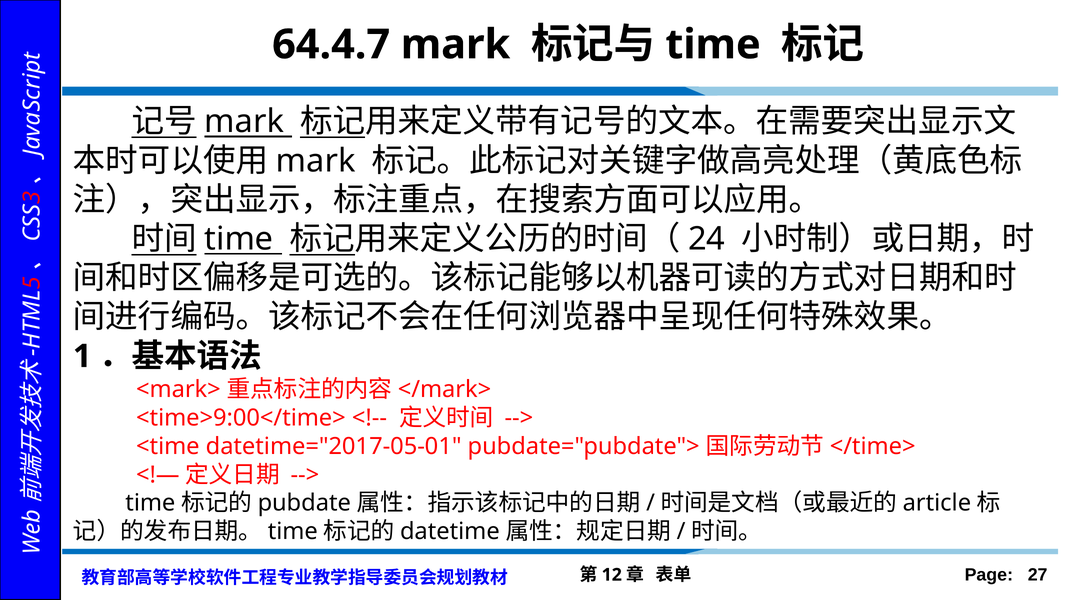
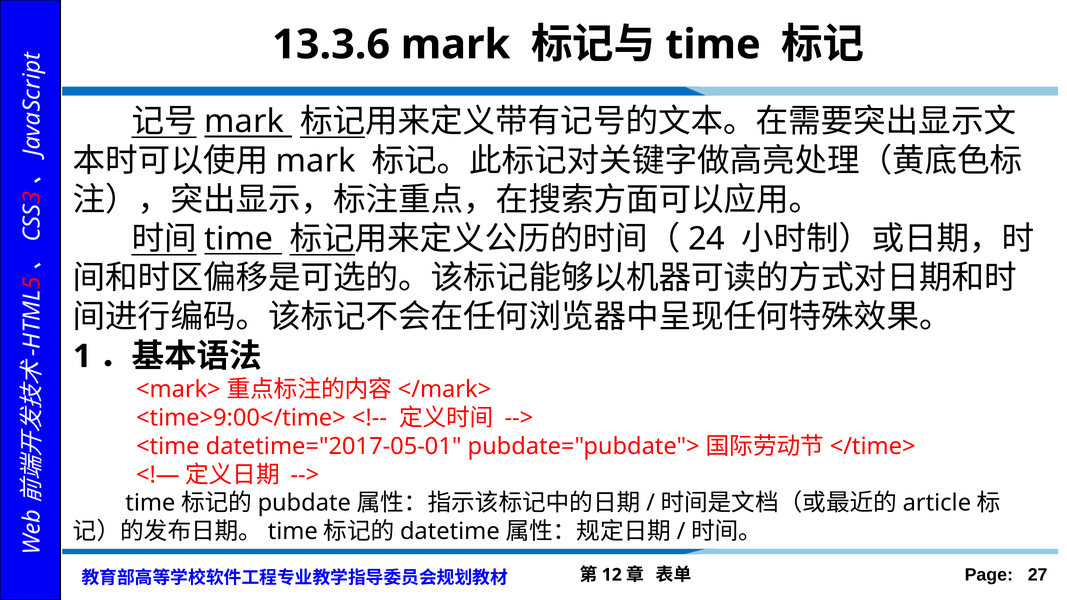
64.4.7: 64.4.7 -> 13.3.6 (331, 45)
